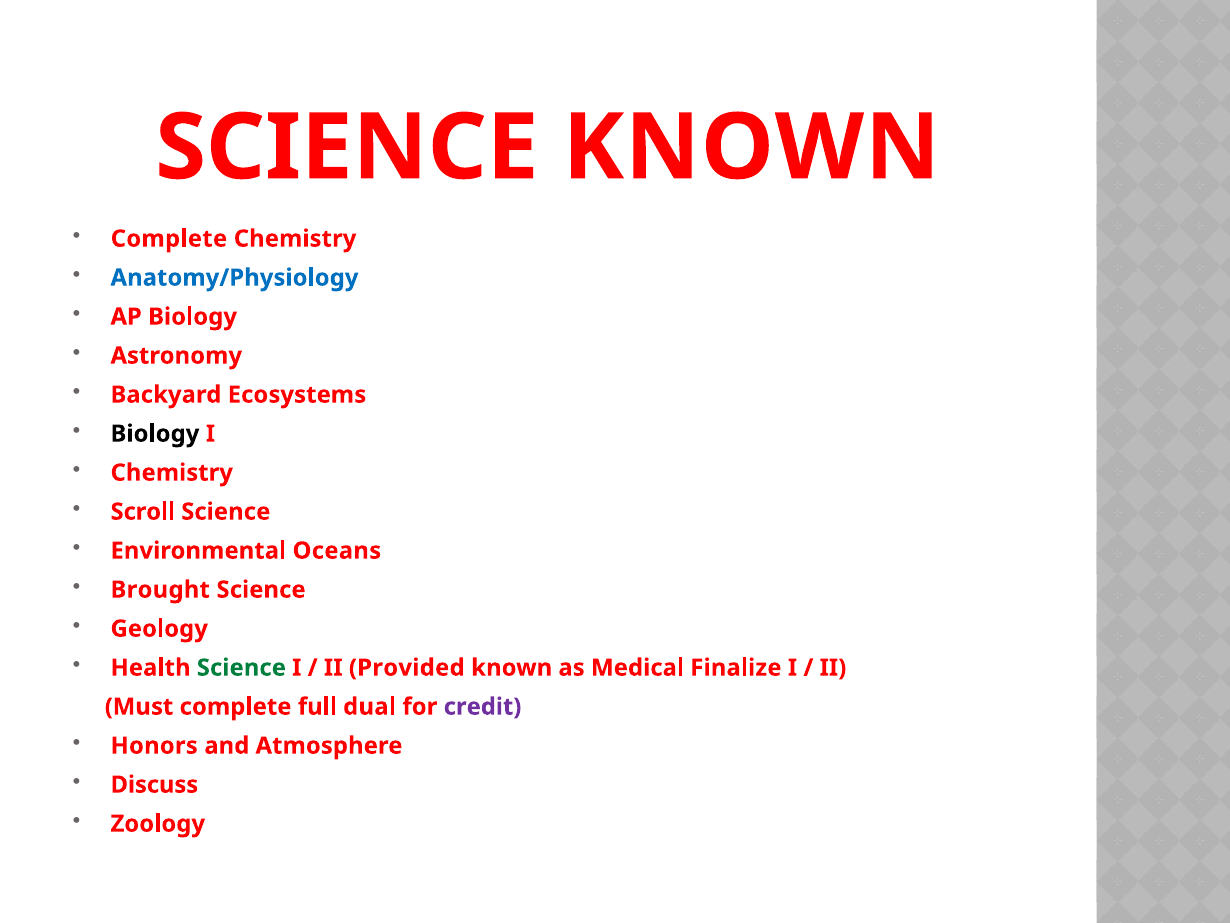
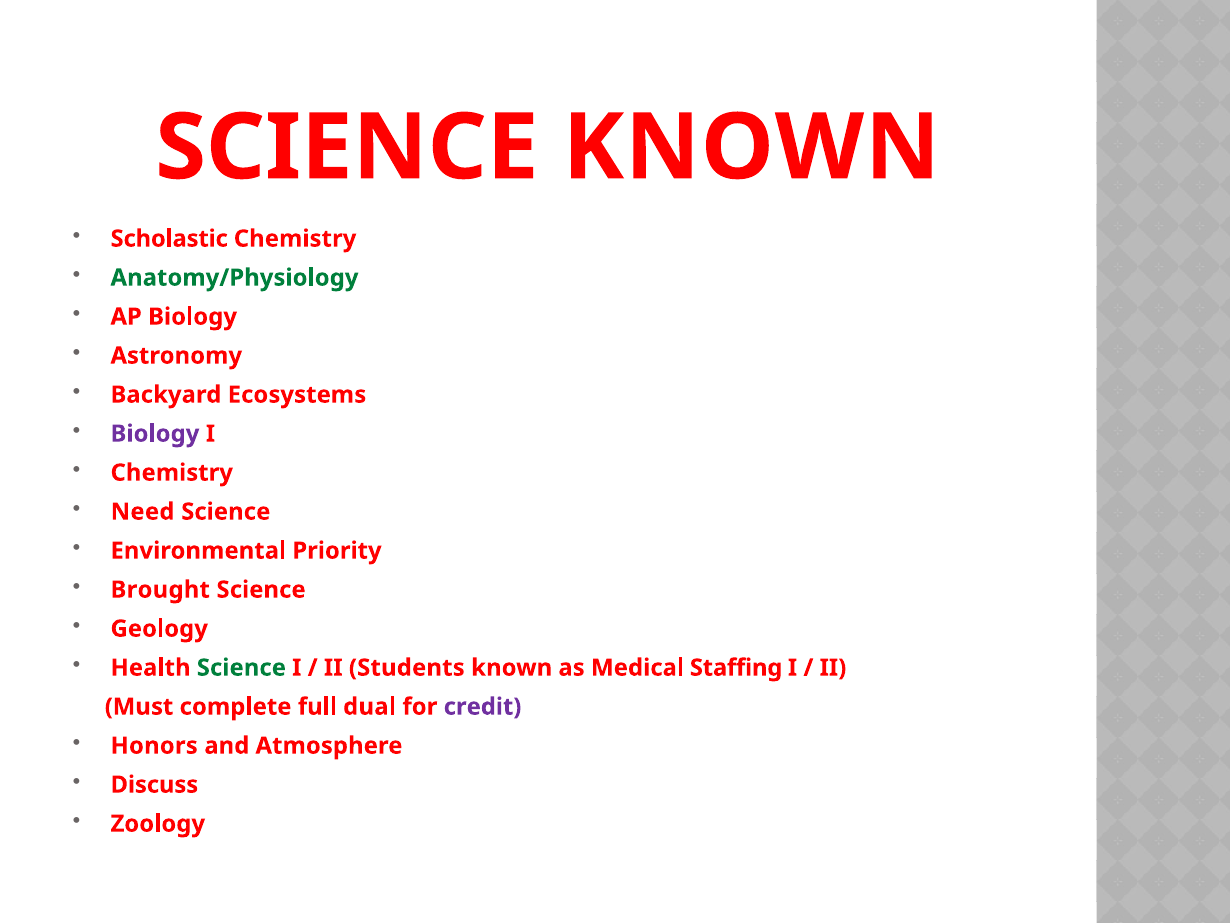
Complete: Complete -> Scholastic (169, 239)
Anatomy/Physiology colour: blue -> green (234, 278)
Biology colour: black -> purple (155, 434)
Scroll: Scroll -> Need (143, 511)
Oceans: Oceans -> Priority (337, 550)
Provided: Provided -> Students (407, 667)
Finalize: Finalize -> Staffing (736, 667)
